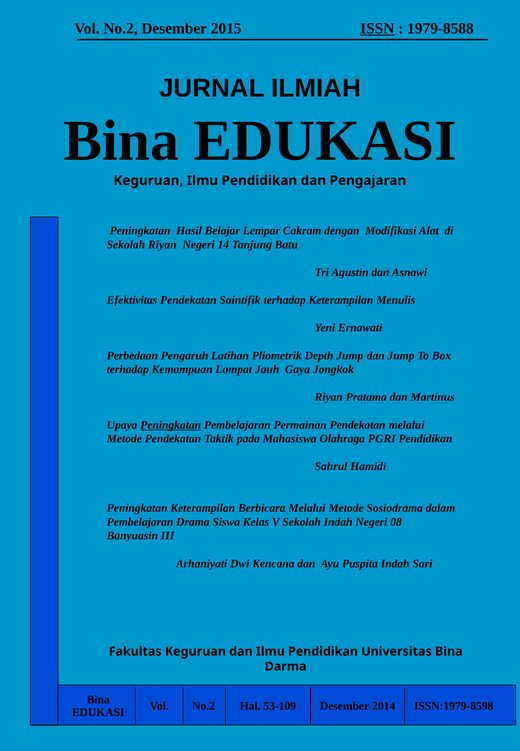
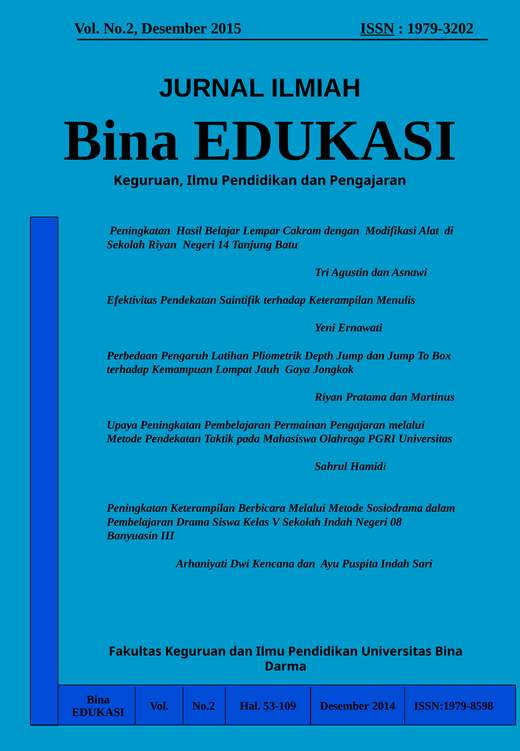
1979-8588: 1979-8588 -> 1979-3202 (440, 28)
Peningkatan underline: present -> none (171, 425)
Permainan Pendekatan: Pendekatan -> Pengajaran (358, 425)
PGRI Pendidikan: Pendidikan -> Universitas (425, 439)
